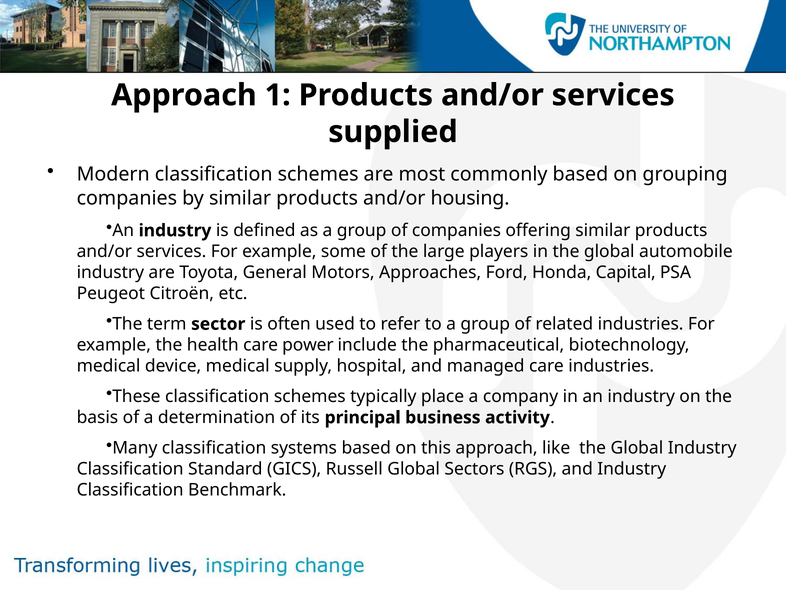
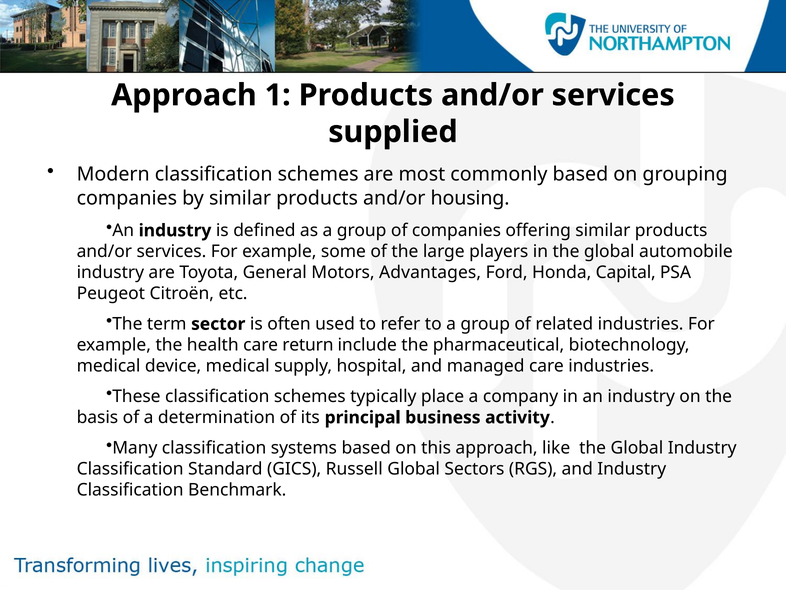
Approaches: Approaches -> Advantages (430, 272)
power: power -> return (308, 345)
